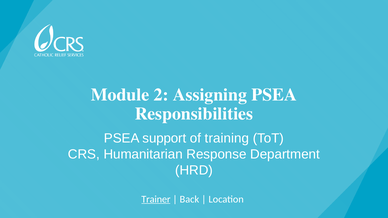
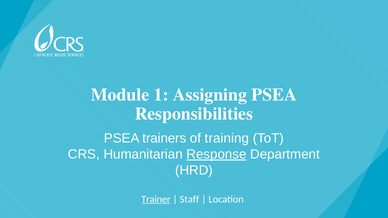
2: 2 -> 1 (161, 95)
support: support -> trainers (164, 138)
Response underline: none -> present (216, 154)
Back: Back -> Staff (189, 199)
